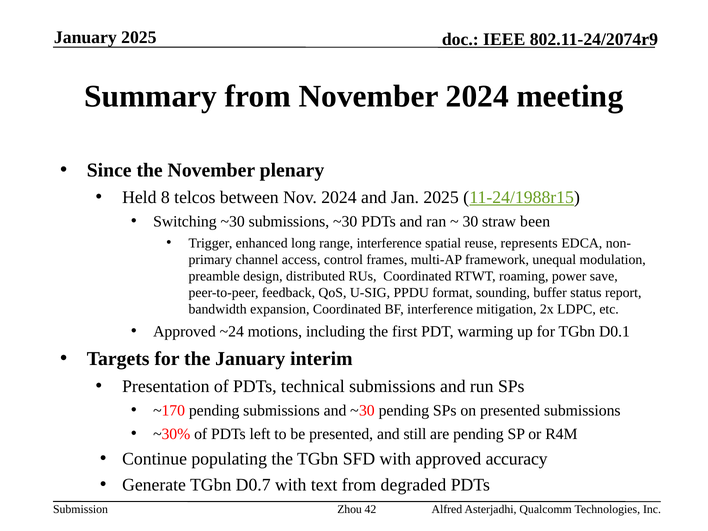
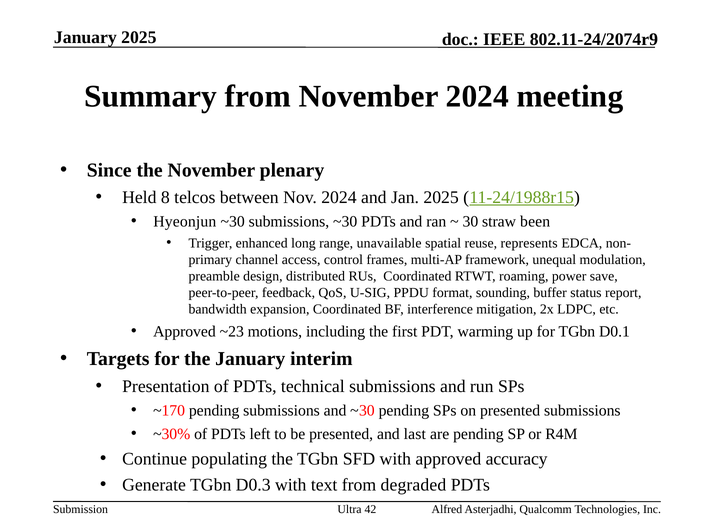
Switching: Switching -> Hyeonjun (185, 222)
range interference: interference -> unavailable (389, 243)
~24: ~24 -> ~23 (232, 332)
still: still -> last (415, 434)
D0.7: D0.7 -> D0.3 (253, 485)
Zhou: Zhou -> Ultra (349, 509)
